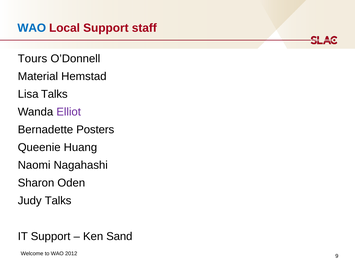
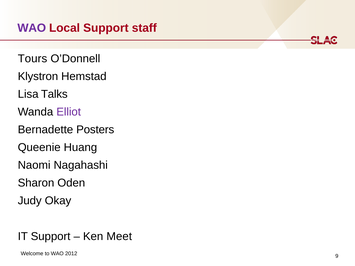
WAO colour: blue -> purple (32, 28)
Material: Material -> Klystron (38, 76)
Judy Talks: Talks -> Okay (58, 201)
Sand: Sand -> Meet (119, 236)
